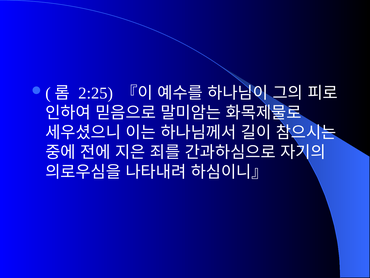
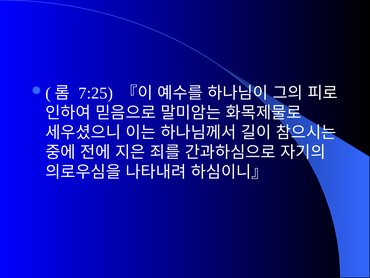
2:25: 2:25 -> 7:25 (96, 93)
